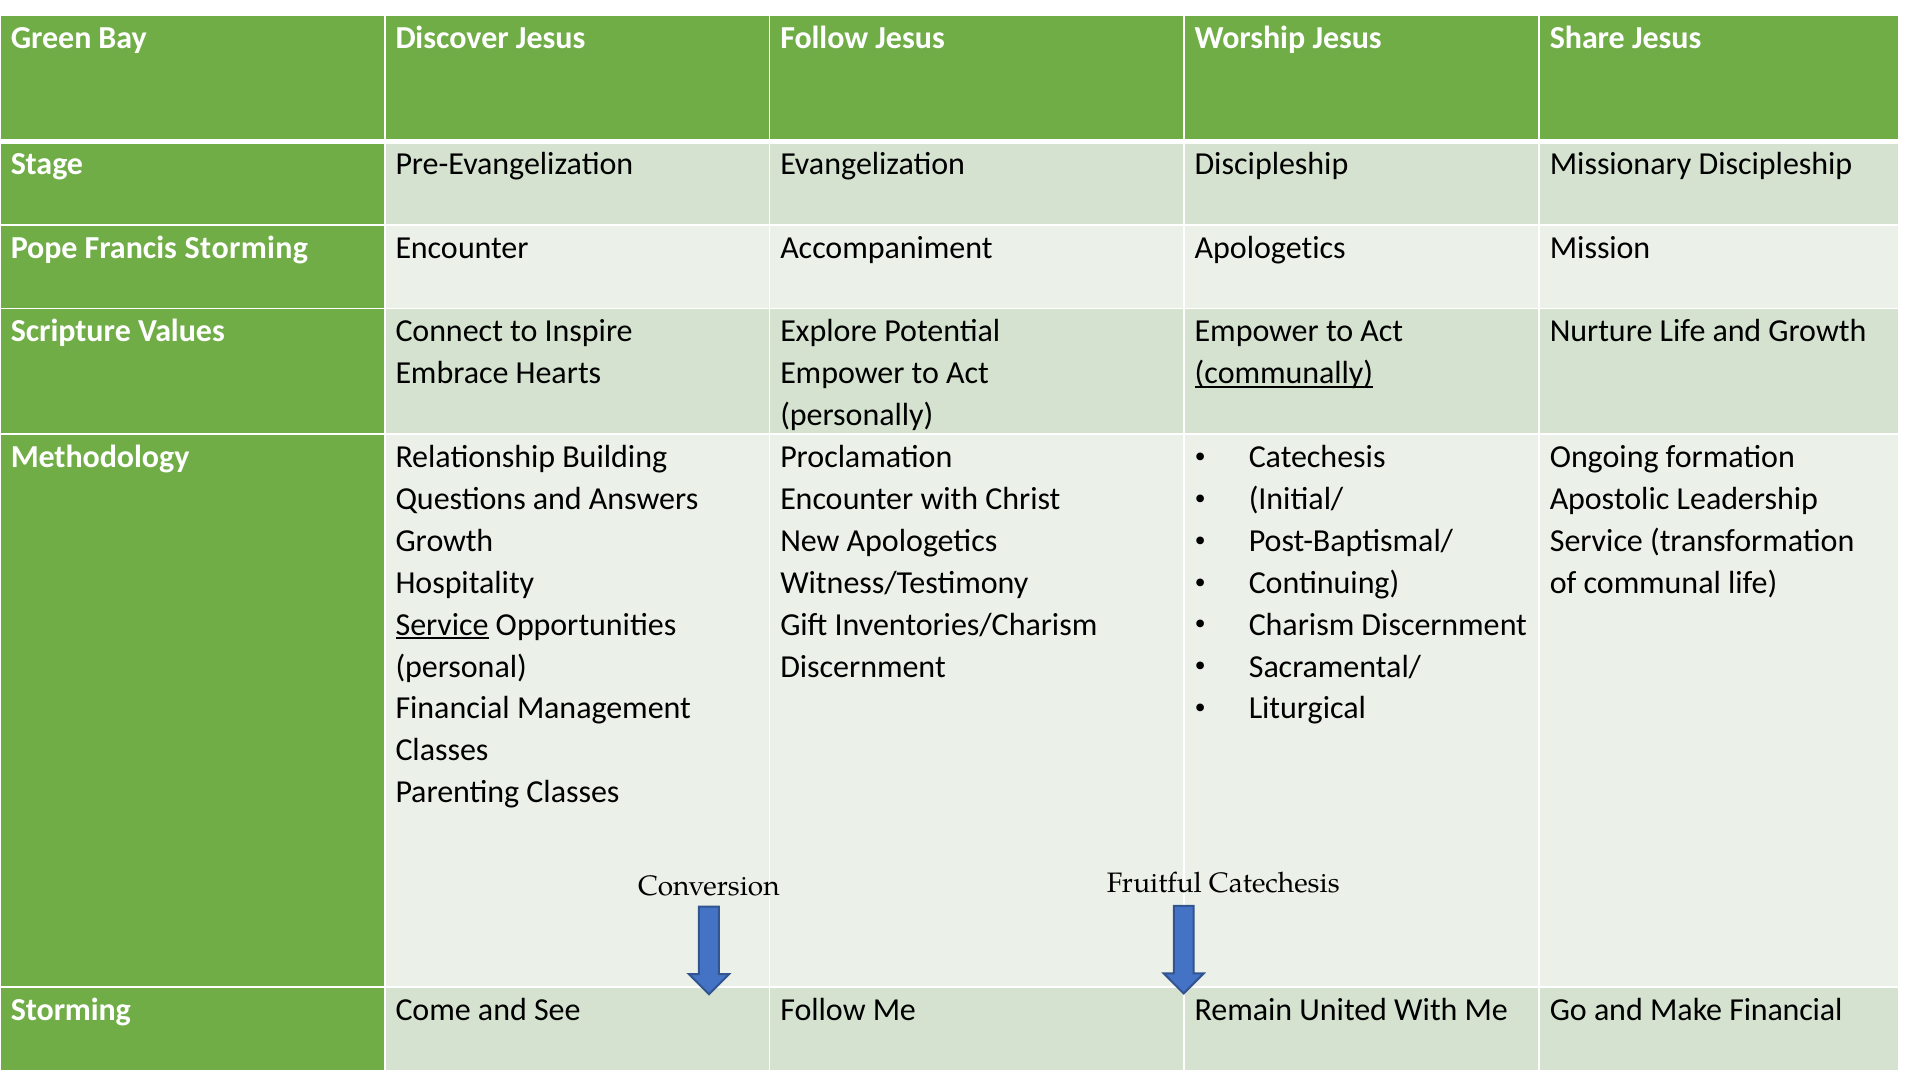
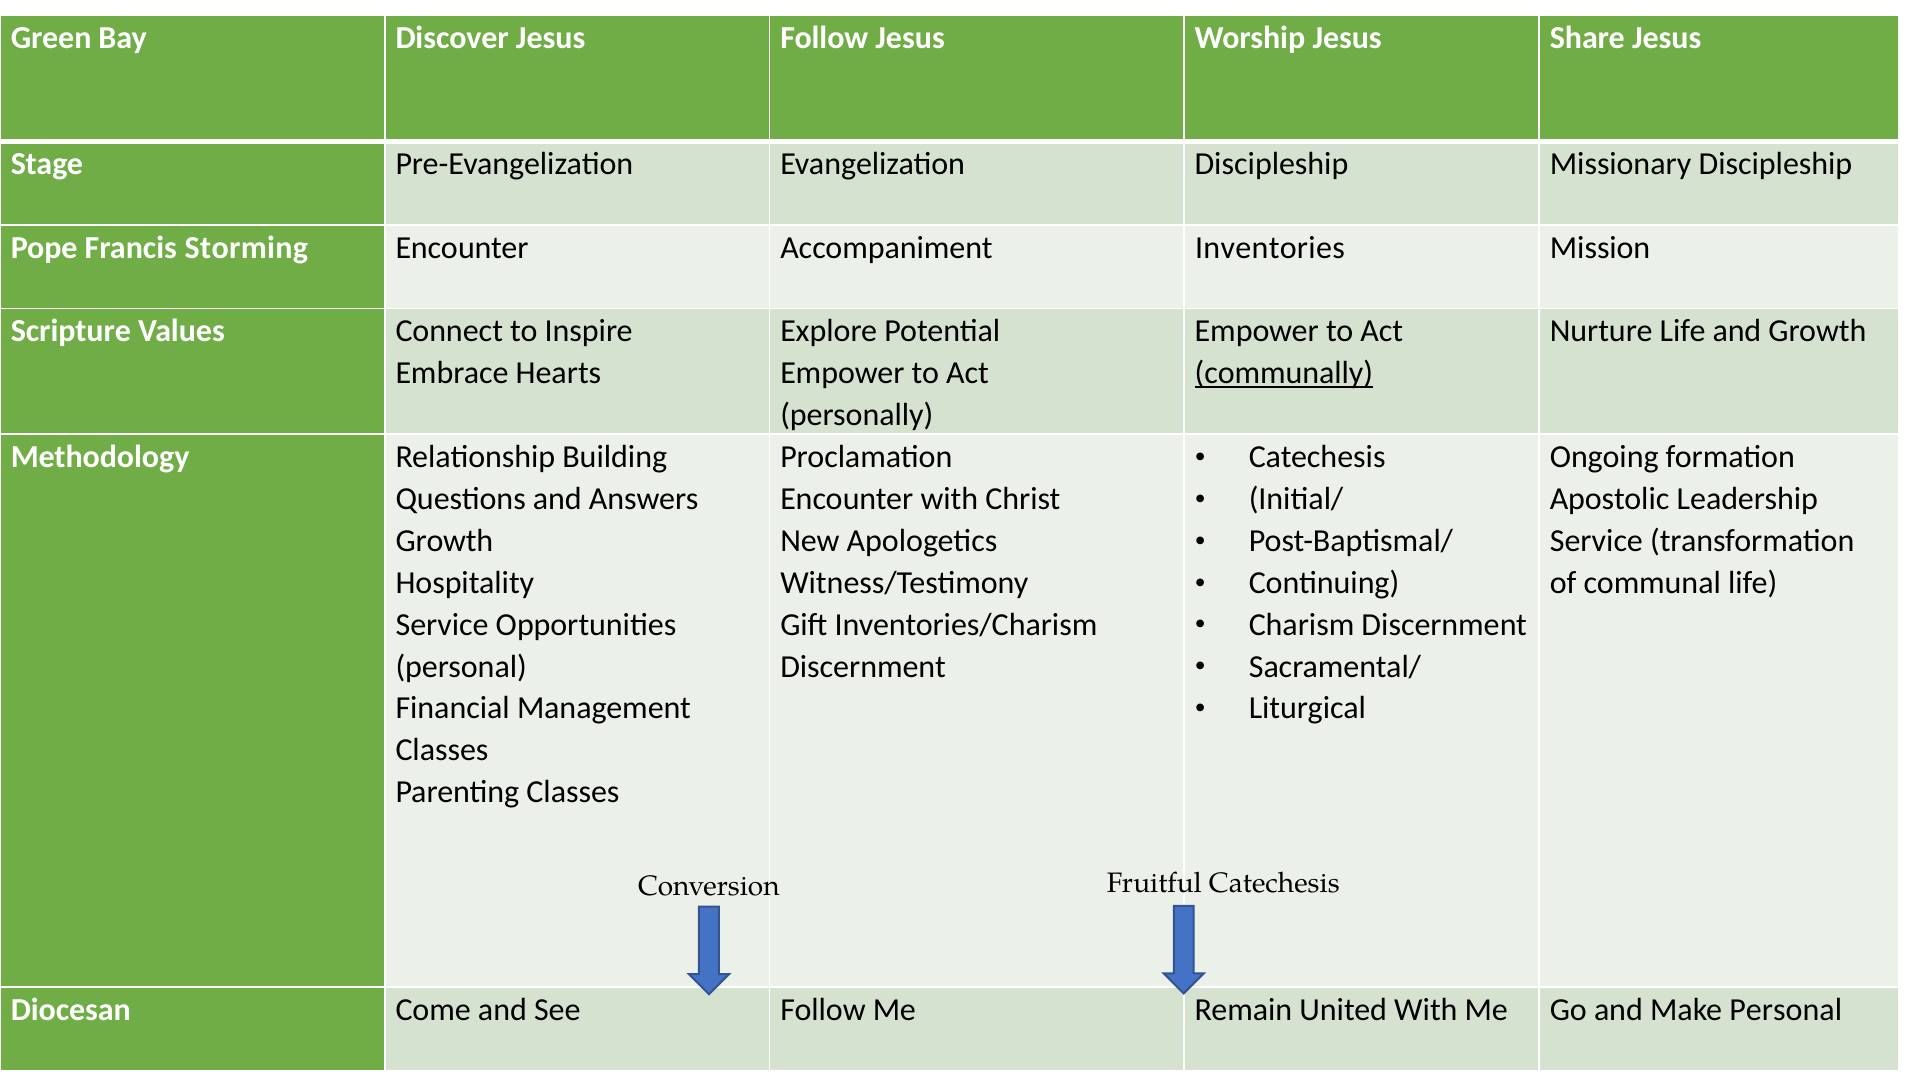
Accompaniment Apologetics: Apologetics -> Inventories (1270, 248)
Service underline: present -> none (442, 625)
Storming: Storming -> Diocesan (71, 1010)
Make Financial: Financial -> Personal (1786, 1010)
